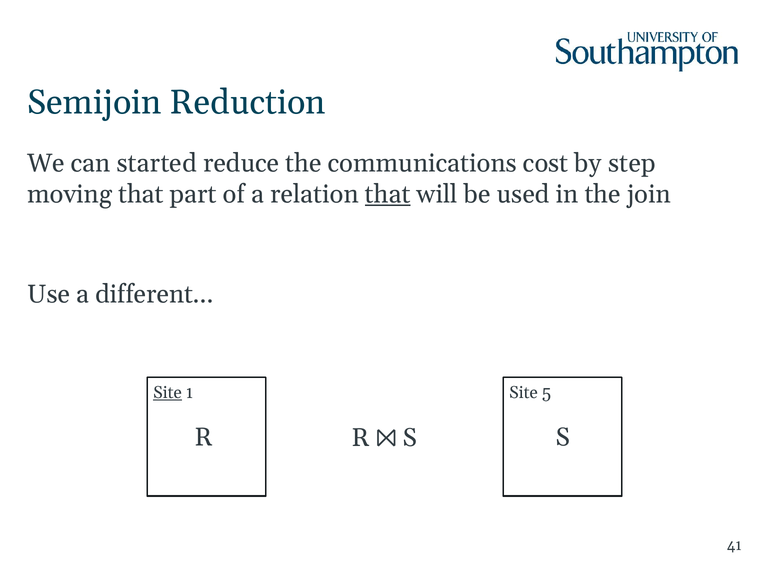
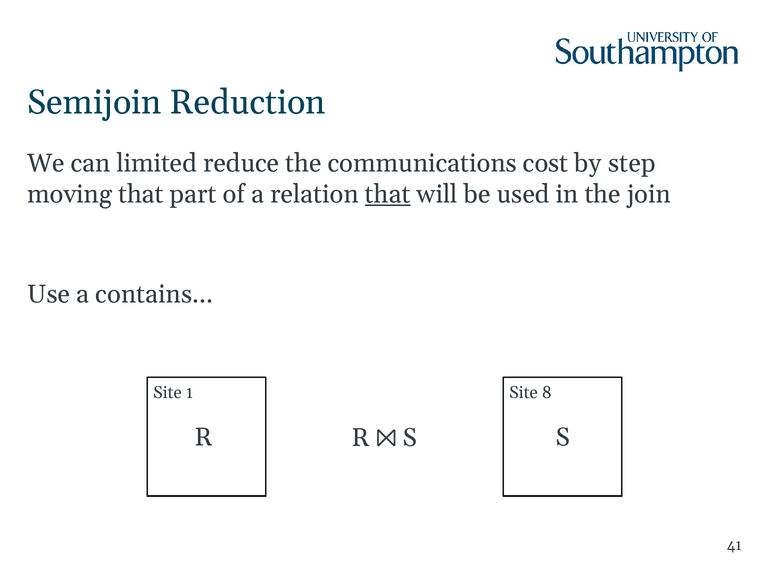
started: started -> limited (157, 163)
different: different -> contains (154, 294)
Site underline: present -> none (167, 392)
5: 5 -> 8 (547, 392)
